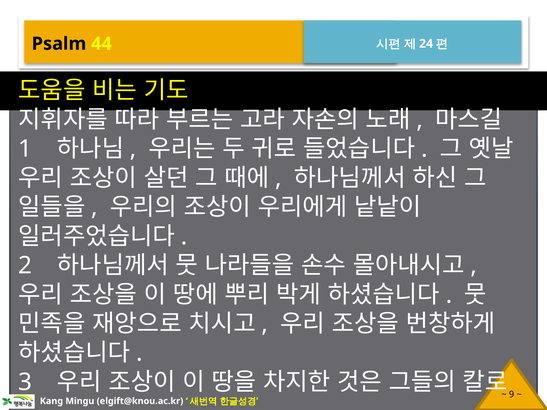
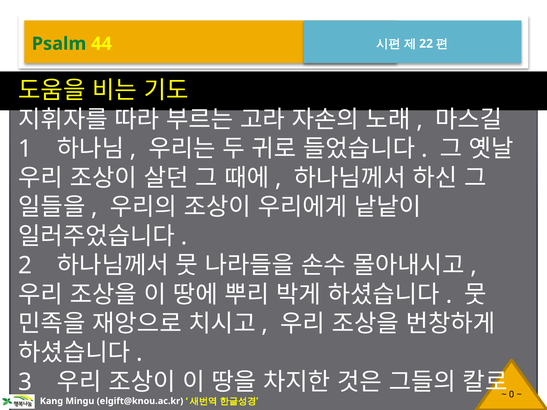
Psalm colour: black -> green (59, 44)
24: 24 -> 22 (426, 44)
9: 9 -> 0 (512, 395)
